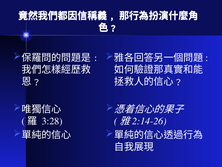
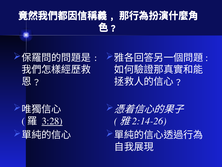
3:28 underline: none -> present (52, 121)
